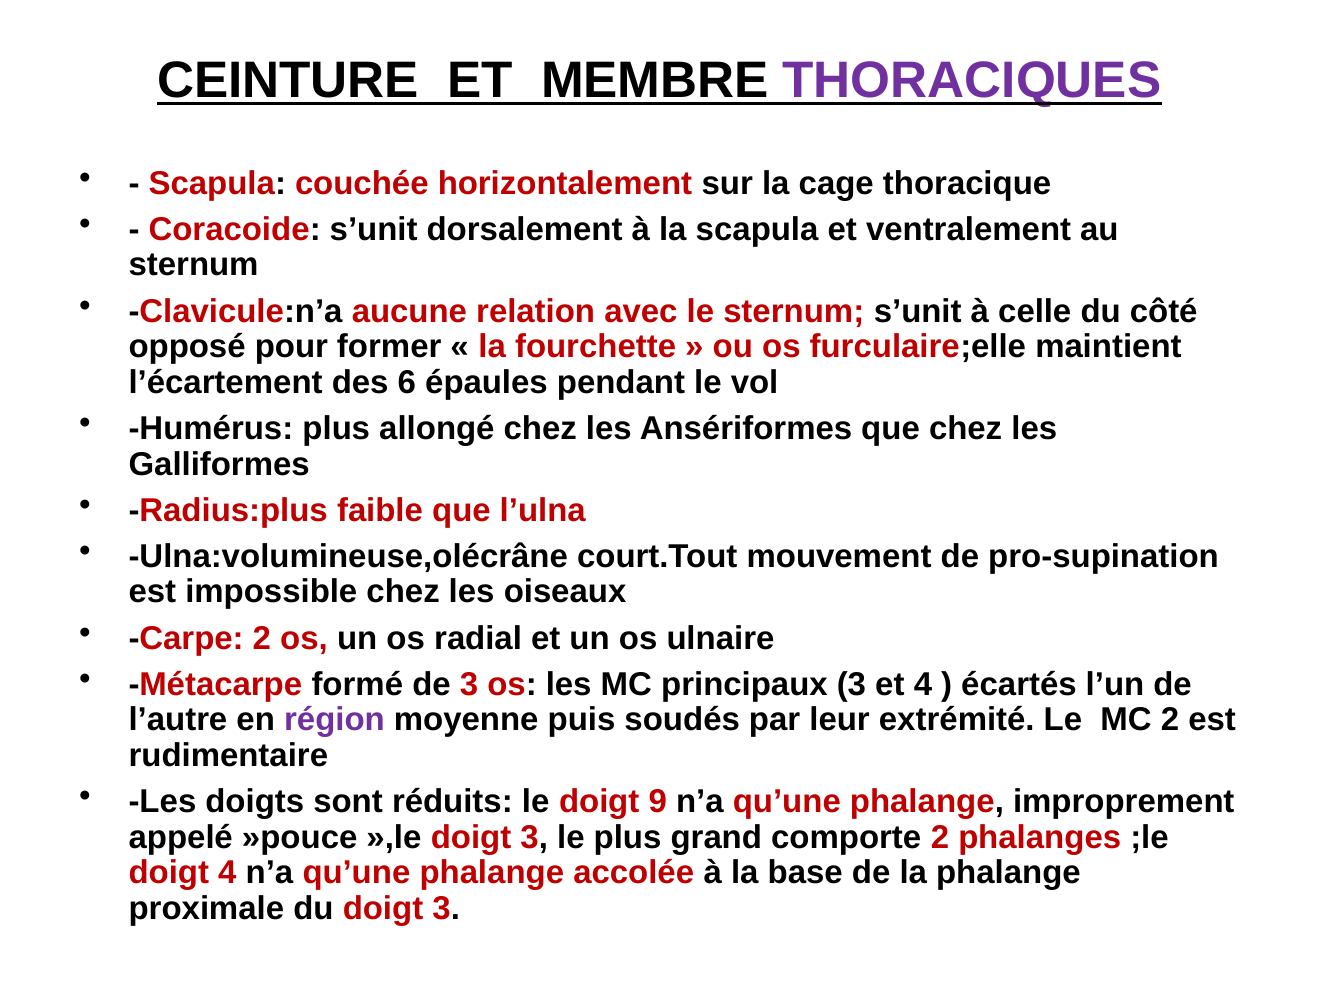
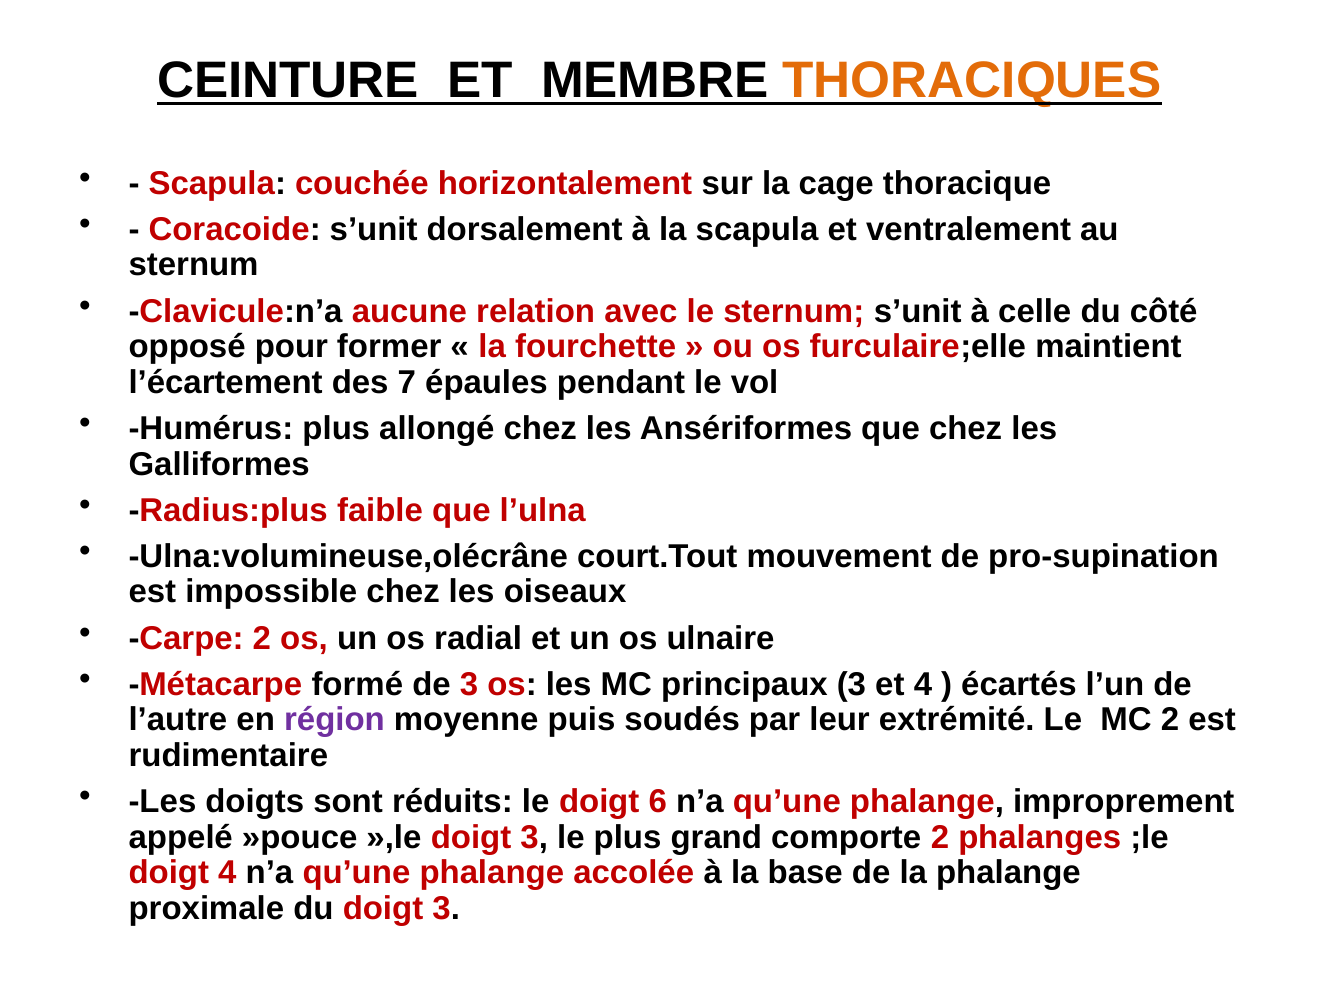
THORACIQUES colour: purple -> orange (972, 81)
6: 6 -> 7 (407, 382)
9: 9 -> 6 (658, 802)
